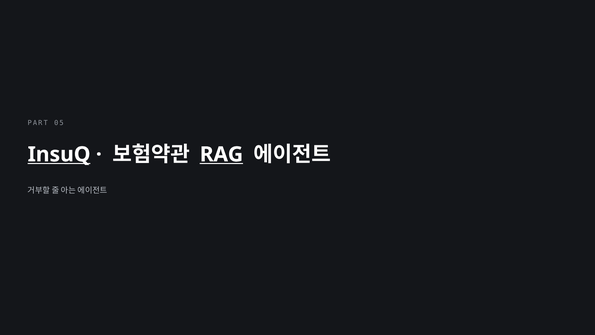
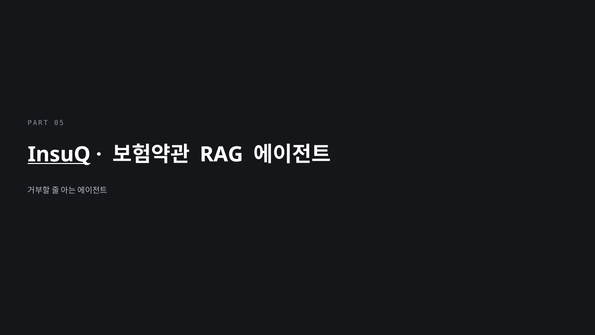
RAG underline: present -> none (221, 154)
